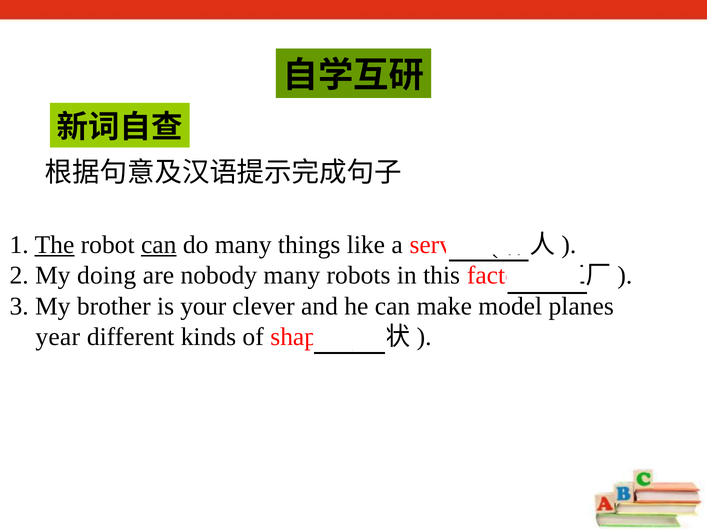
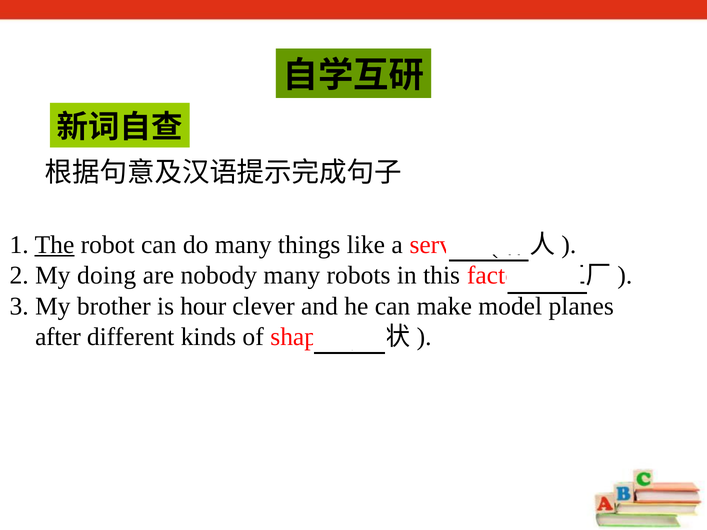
can underline: present -> none (159, 245)
your: your -> hour (203, 306)
year: year -> after (58, 337)
